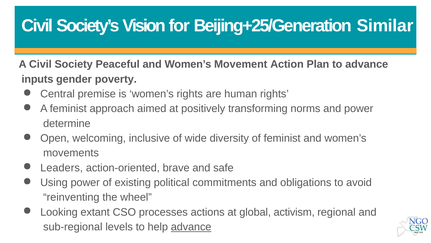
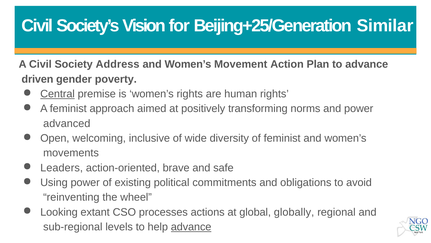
Peaceful: Peaceful -> Address (118, 64)
inputs: inputs -> driven (37, 79)
Central underline: none -> present (58, 94)
determine: determine -> advanced (67, 123)
activism: activism -> globally (294, 212)
